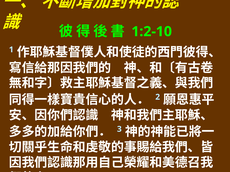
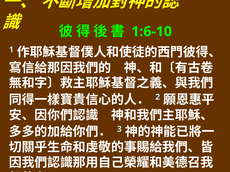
1:2-10: 1:2-10 -> 1:6-10 (152, 32)
